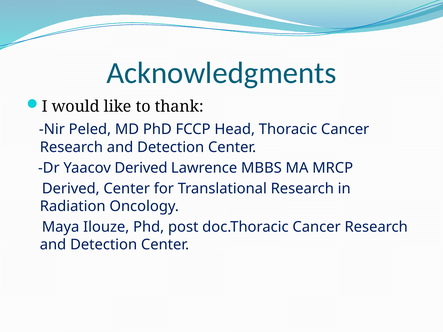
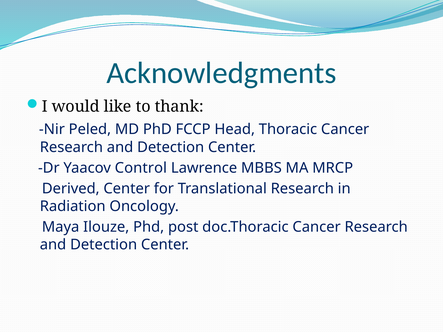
Yaacov Derived: Derived -> Control (141, 168)
